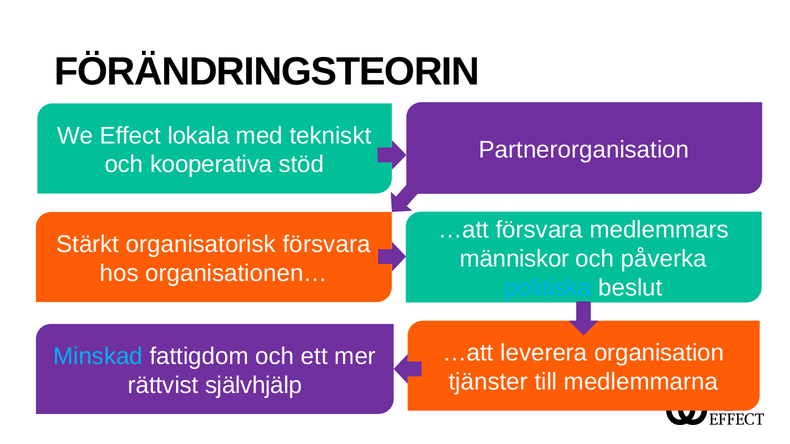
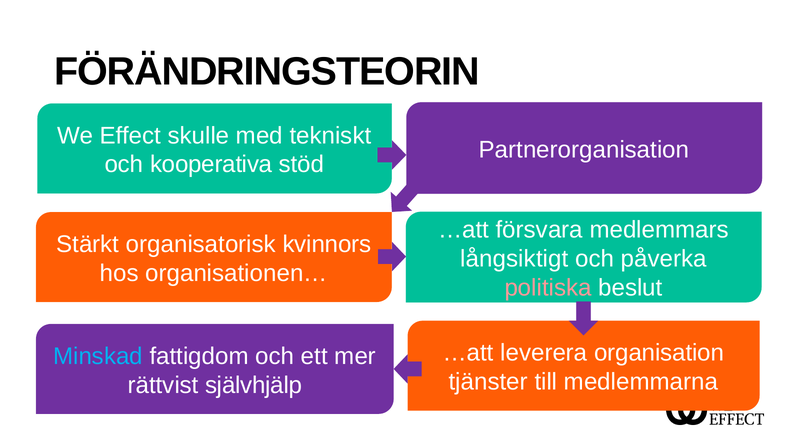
lokala: lokala -> skulle (198, 136)
organisatorisk försvara: försvara -> kvinnors (327, 244)
människor: människor -> långsiktigt (514, 259)
politiska colour: light blue -> pink (548, 288)
